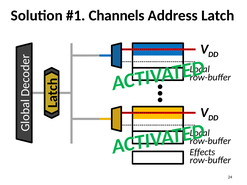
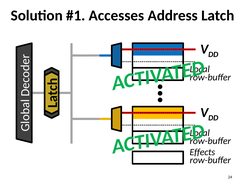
Channels: Channels -> Accesses (116, 15)
